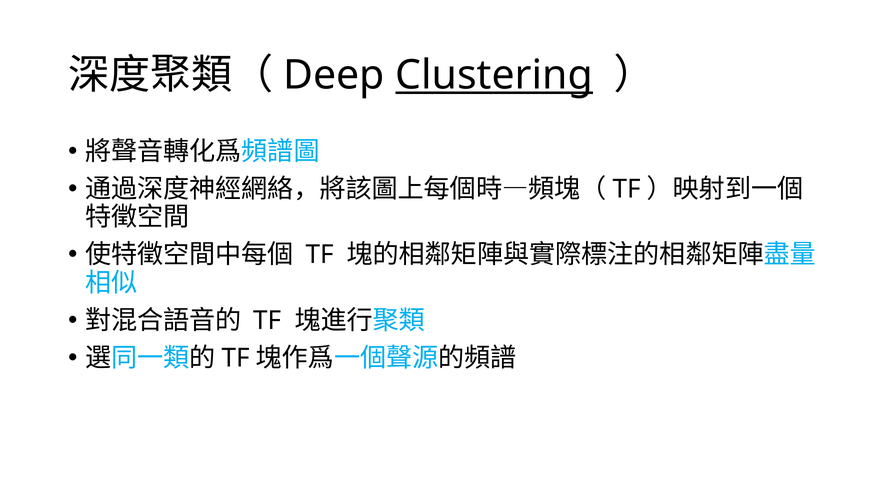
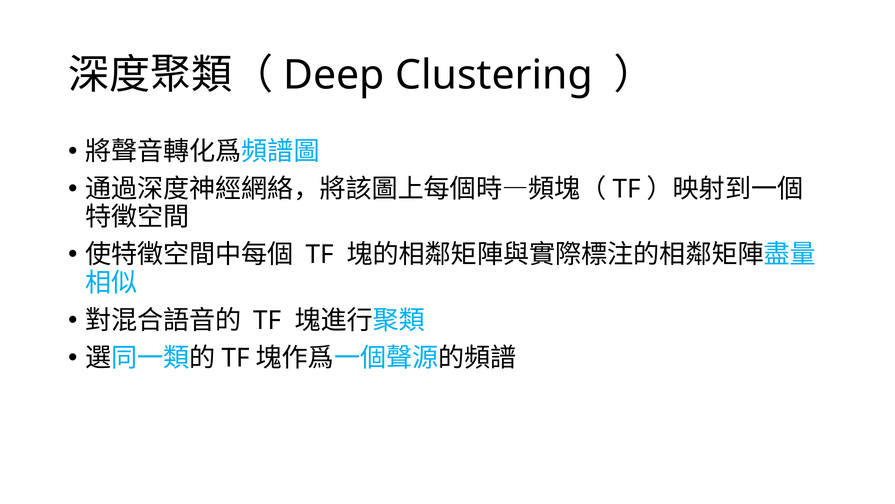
Clustering underline: present -> none (494, 75)
